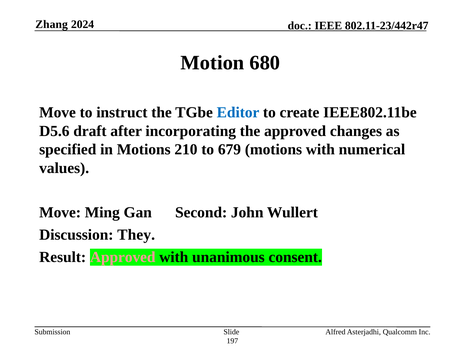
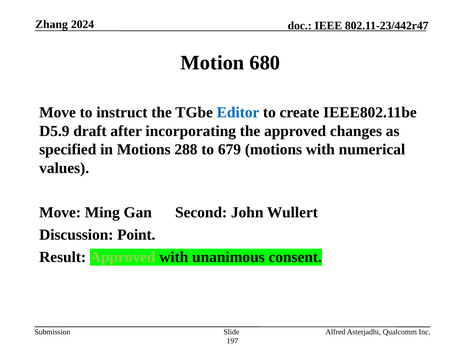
D5.6: D5.6 -> D5.9 (54, 131)
210: 210 -> 288 (186, 149)
They: They -> Point (136, 235)
Approved colour: pink -> light green (123, 257)
